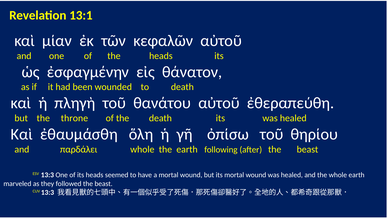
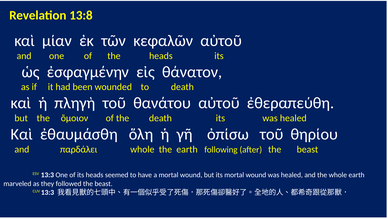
13:1: 13:1 -> 13:8 (81, 15)
throne: throne -> ὅμοιον (75, 118)
